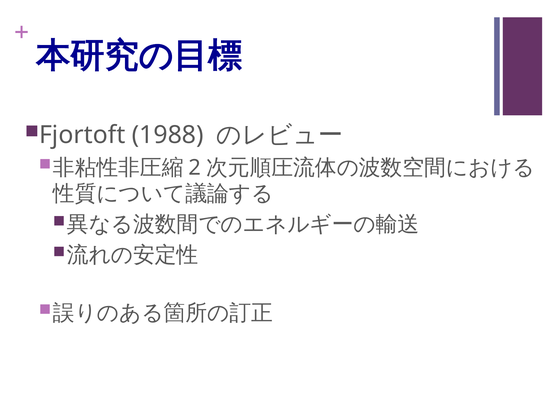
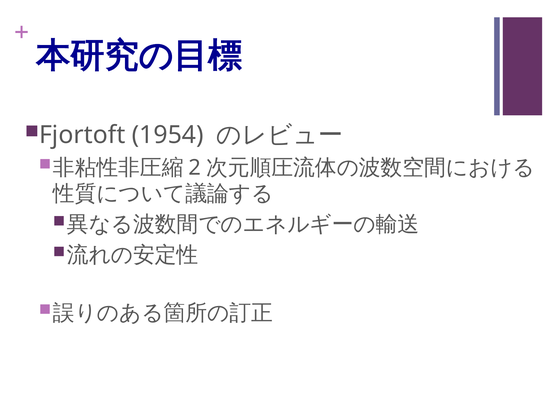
1988: 1988 -> 1954 (168, 135)
